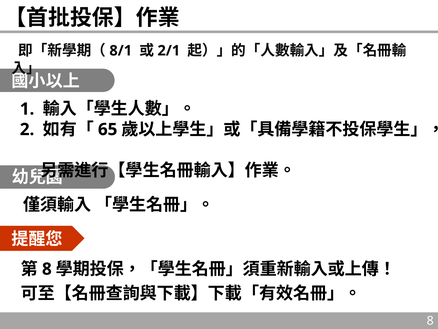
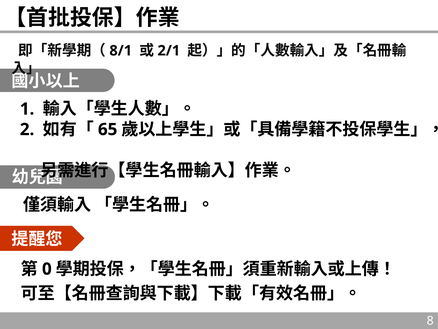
8: 8 -> 0 (47, 269)
